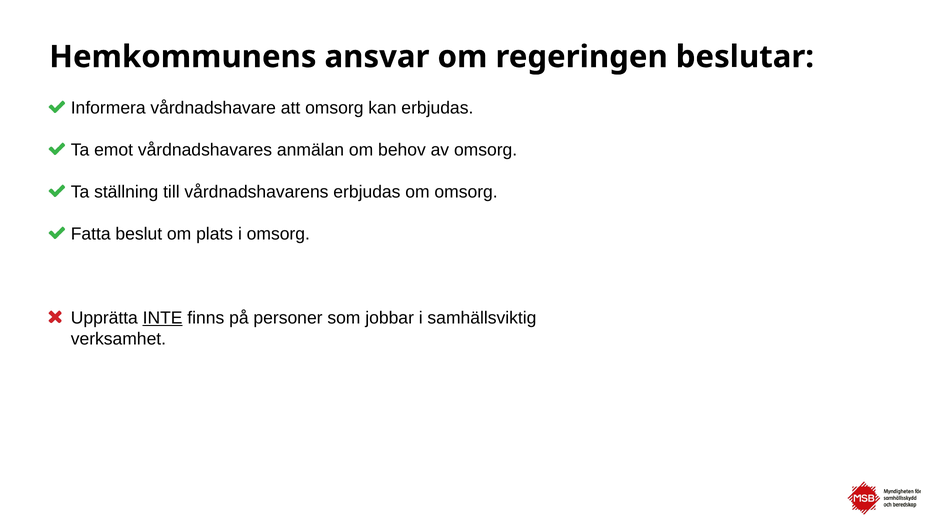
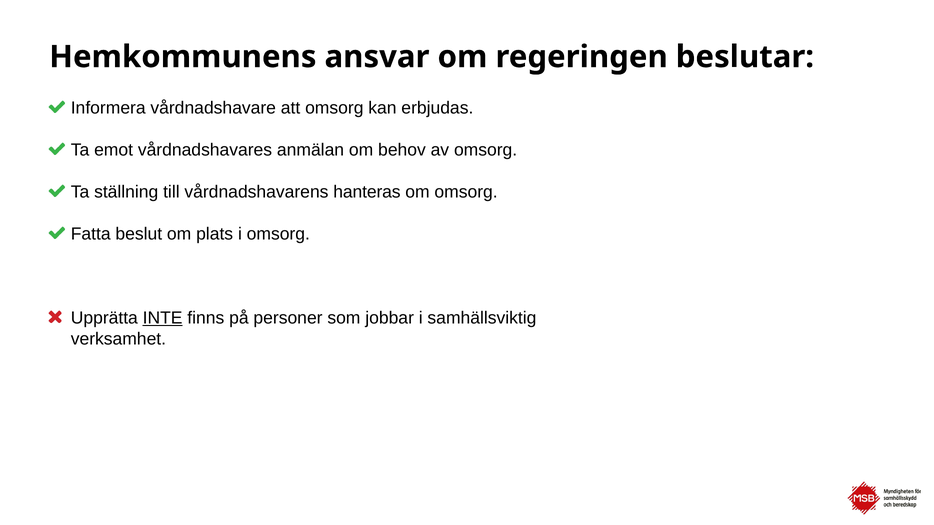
vårdnadshavarens erbjudas: erbjudas -> hanteras (367, 192)
